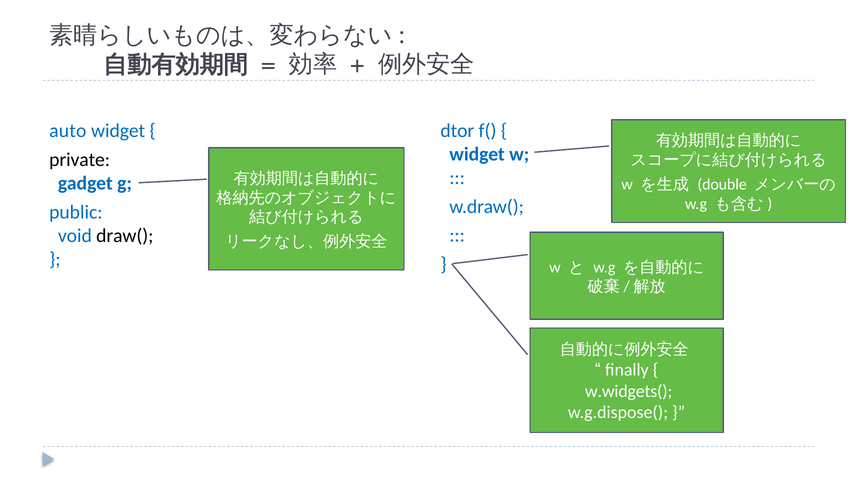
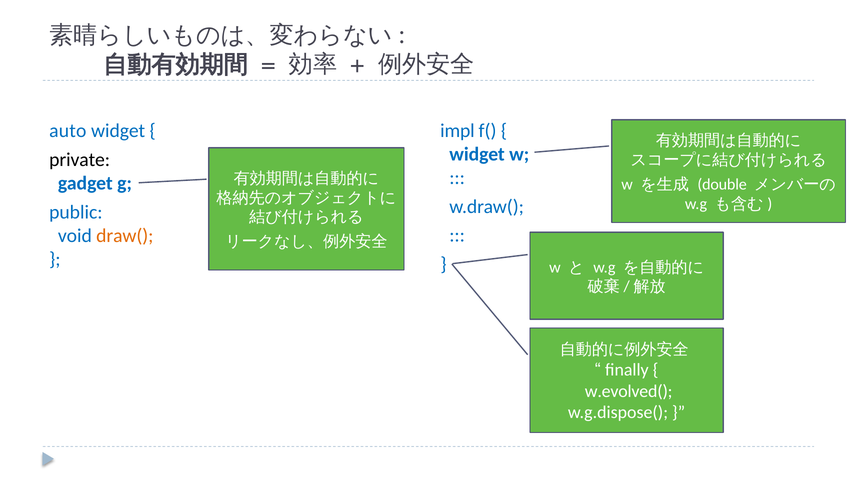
dtor: dtor -> impl (457, 131)
draw( colour: black -> orange (125, 236)
w.widgets(: w.widgets( -> w.evolved( (629, 391)
